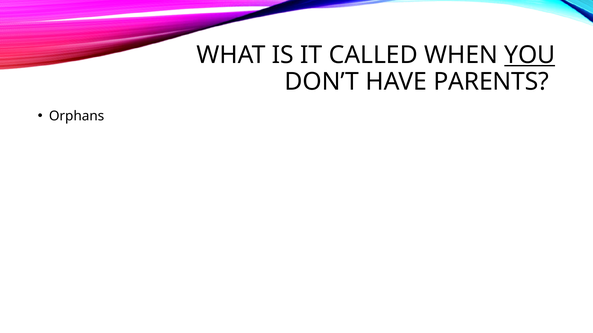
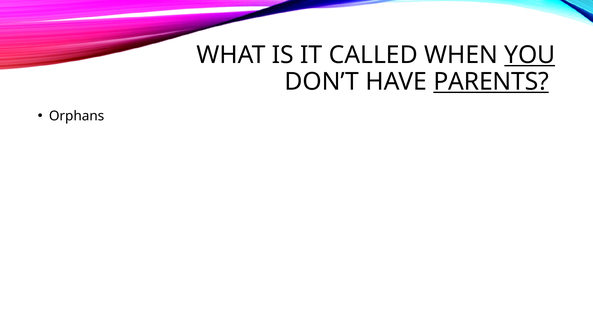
PARENTS underline: none -> present (491, 82)
